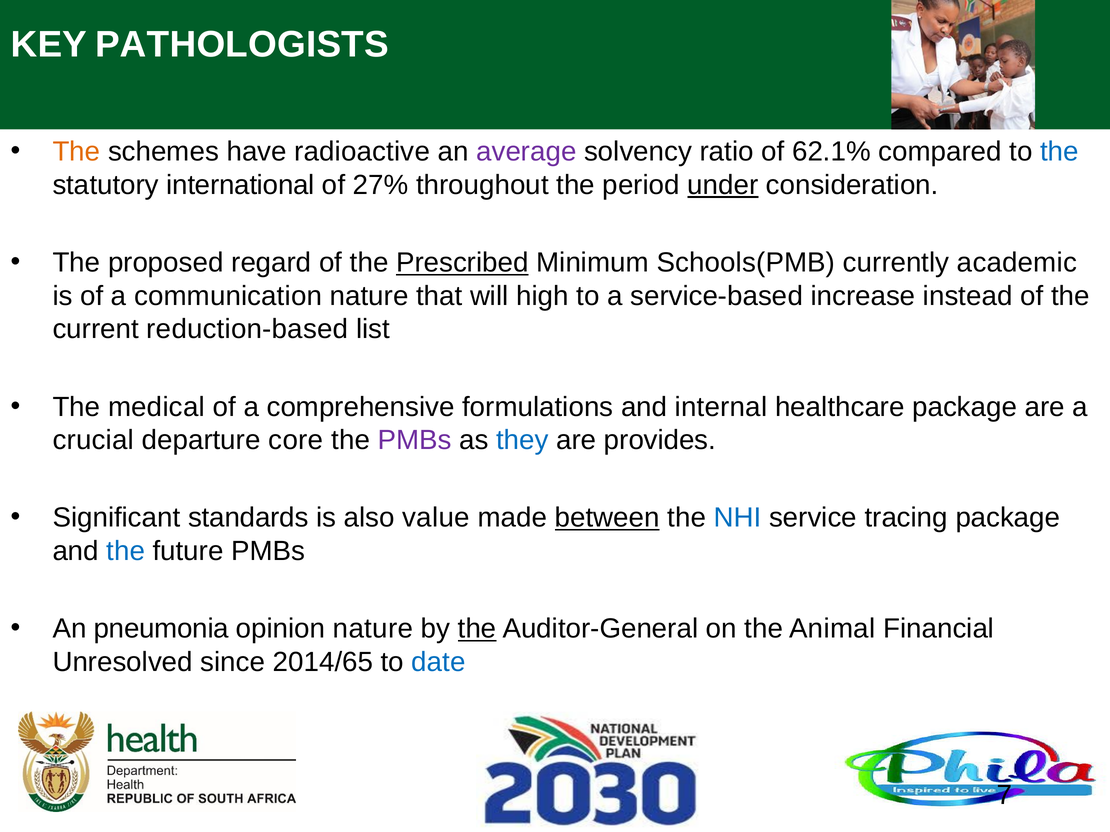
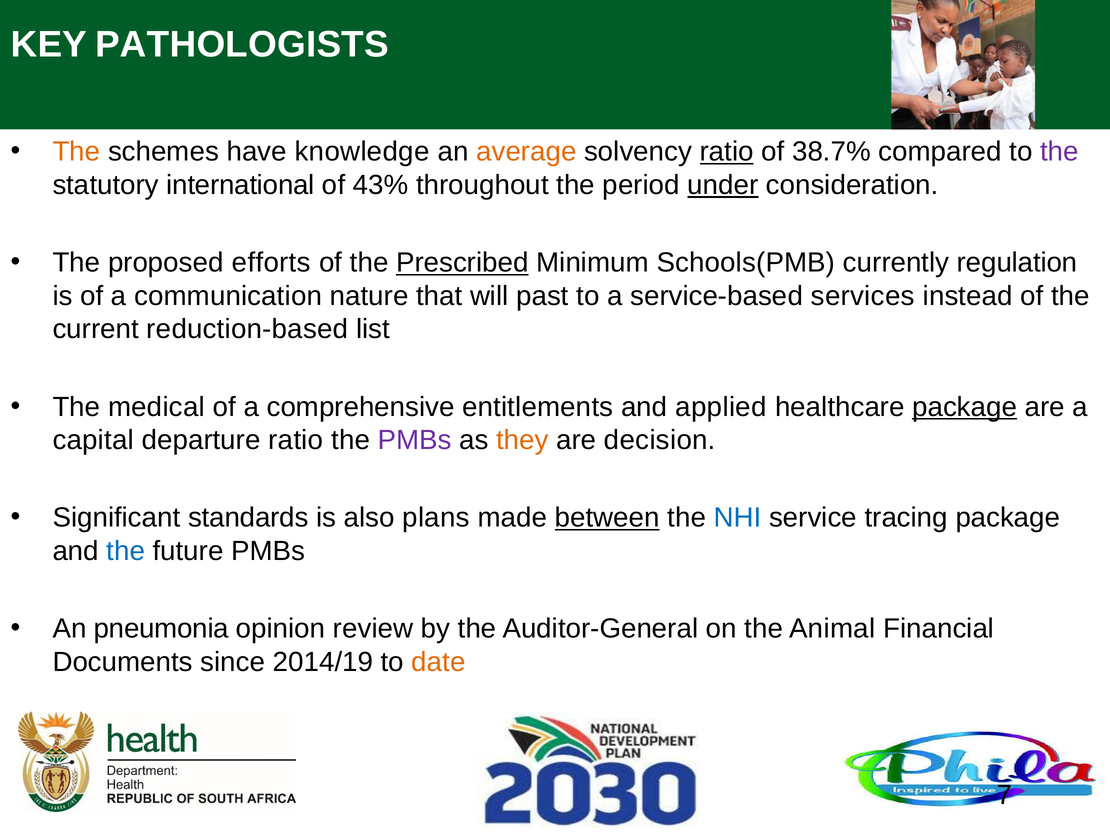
radioactive: radioactive -> knowledge (362, 152)
average colour: purple -> orange (526, 152)
ratio underline: none -> present (727, 152)
62.1%: 62.1% -> 38.7% (831, 152)
the colour: blue -> purple (1059, 152)
27%: 27% -> 43% (381, 185)
regard: regard -> efforts (271, 263)
academic: academic -> regulation (1017, 263)
high: high -> past (542, 296)
increase: increase -> services (863, 296)
formulations: formulations -> entitlements (538, 407)
internal: internal -> applied (721, 407)
package underline: none -> present (965, 407)
crucial: crucial -> capital (93, 440)
departure core: core -> ratio (296, 440)
they colour: blue -> orange (522, 440)
provides: provides -> decision (660, 440)
value: value -> plans (436, 518)
opinion nature: nature -> review (373, 629)
the underline: present -> none (477, 629)
Unresolved: Unresolved -> Documents (123, 662)
2014/65: 2014/65 -> 2014/19 (323, 662)
date colour: blue -> orange (438, 662)
